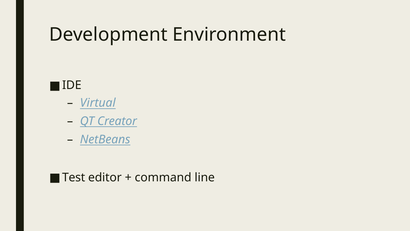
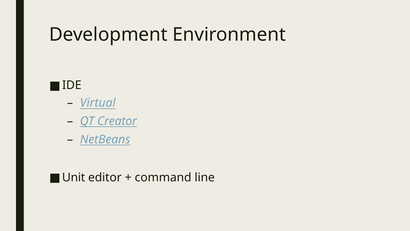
Test: Test -> Unit (74, 177)
